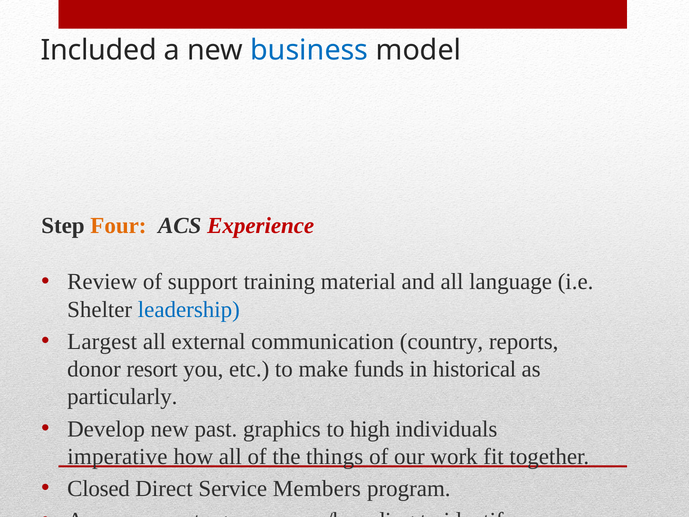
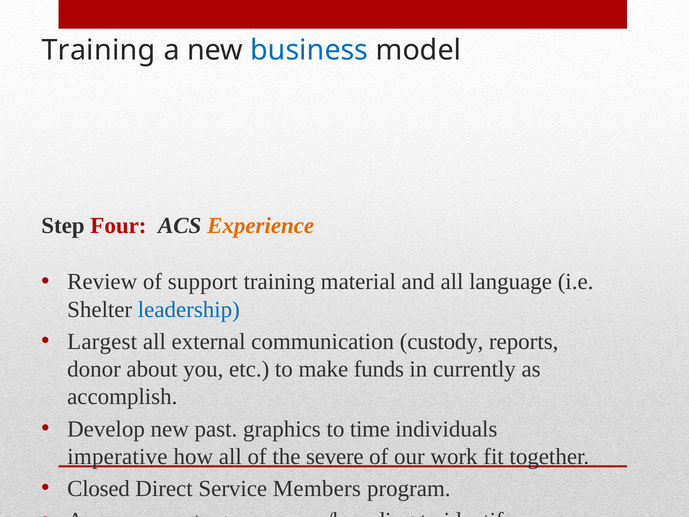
Included: Included -> Training (99, 50)
Four colour: orange -> red (118, 226)
Experience colour: red -> orange (261, 226)
country: country -> custody (442, 341)
resort: resort -> about (152, 369)
historical: historical -> currently (474, 369)
particularly: particularly -> accomplish (122, 397)
high: high -> time (370, 429)
things: things -> severe (335, 456)
